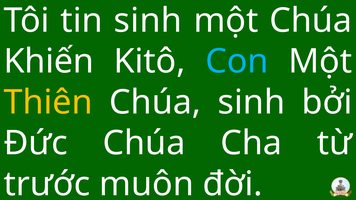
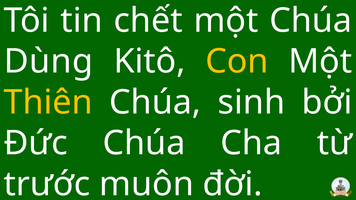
tin sinh: sinh -> chết (148, 21)
Khiến: Khiến -> Dùng (48, 62)
Con colour: light blue -> yellow (237, 62)
